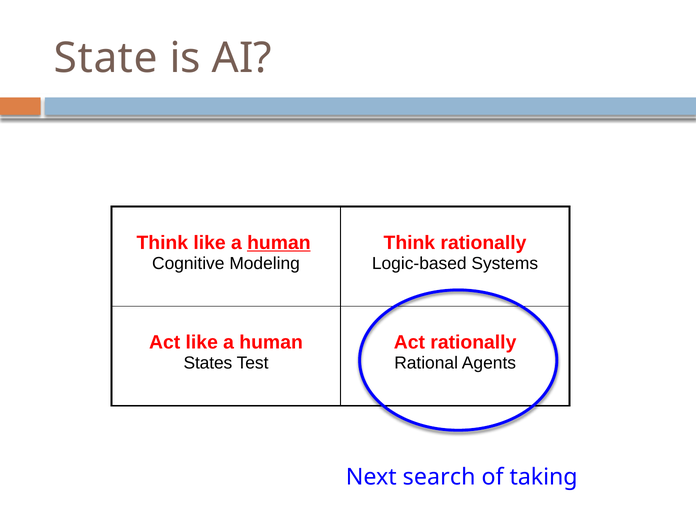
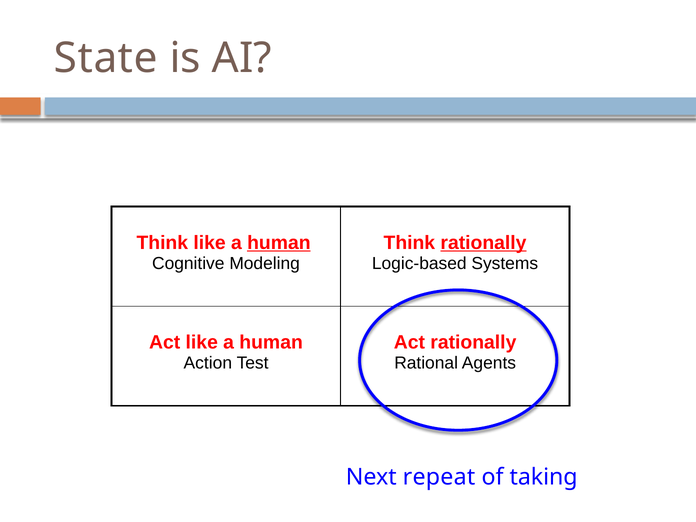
rationally underline: none -> present (483, 243)
States: States -> Action (208, 363)
search: search -> repeat (439, 477)
